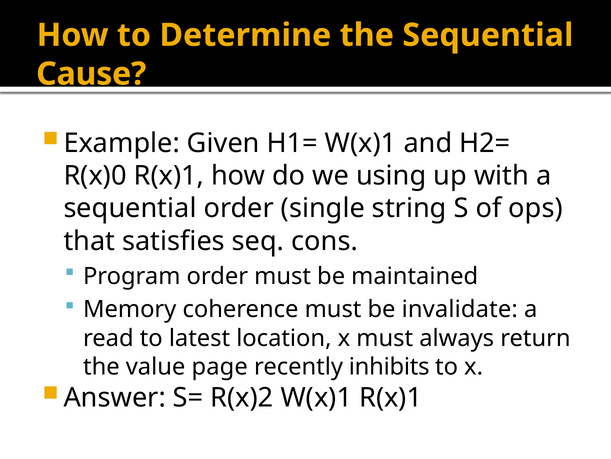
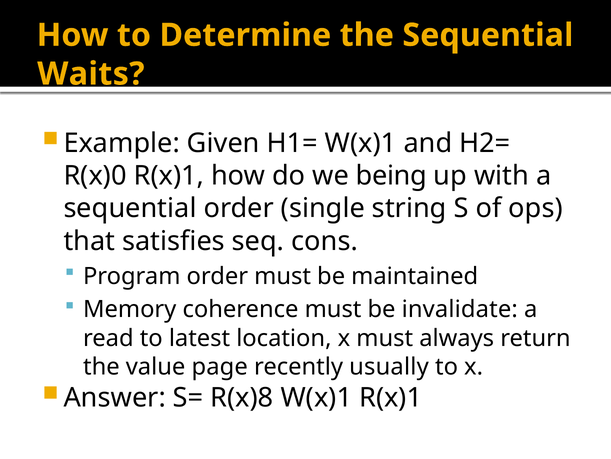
Cause: Cause -> Waits (91, 74)
using: using -> being (391, 176)
inhibits: inhibits -> usually (389, 366)
R(x)2: R(x)2 -> R(x)8 (242, 397)
